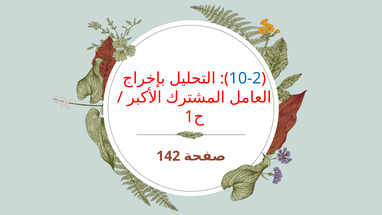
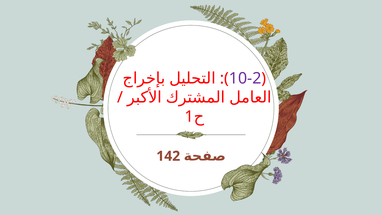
10-2 colour: blue -> purple (245, 78)
